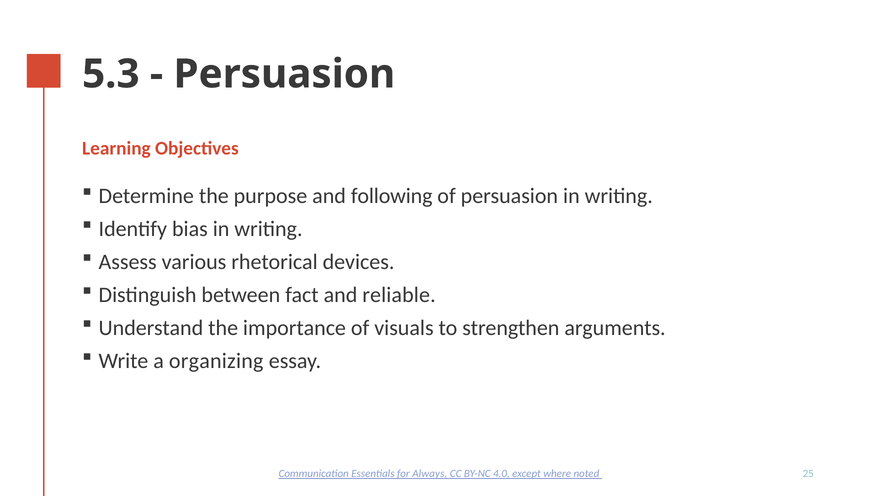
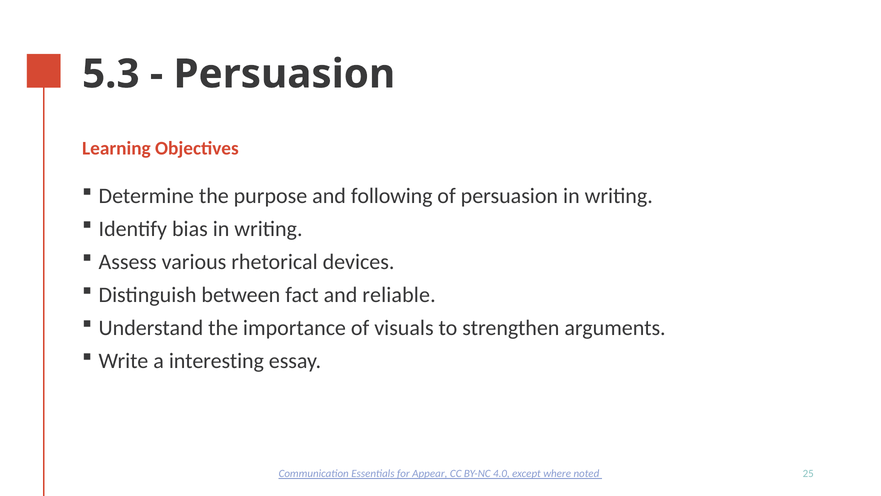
organizing: organizing -> interesting (216, 361)
Always: Always -> Appear (430, 473)
